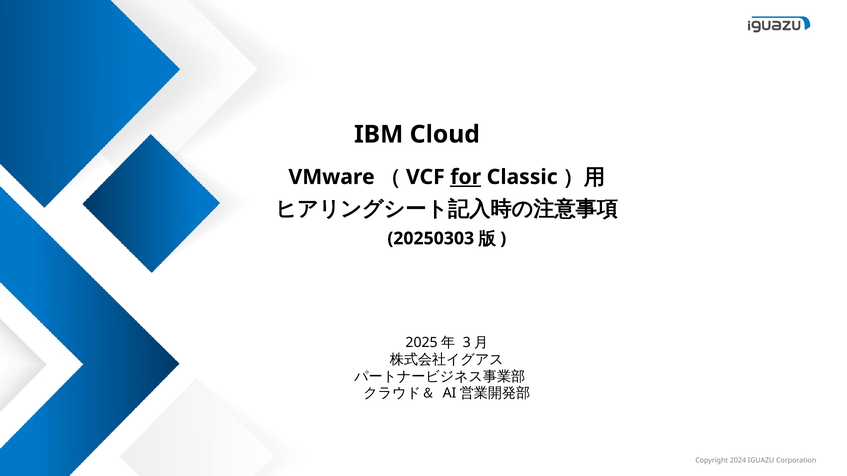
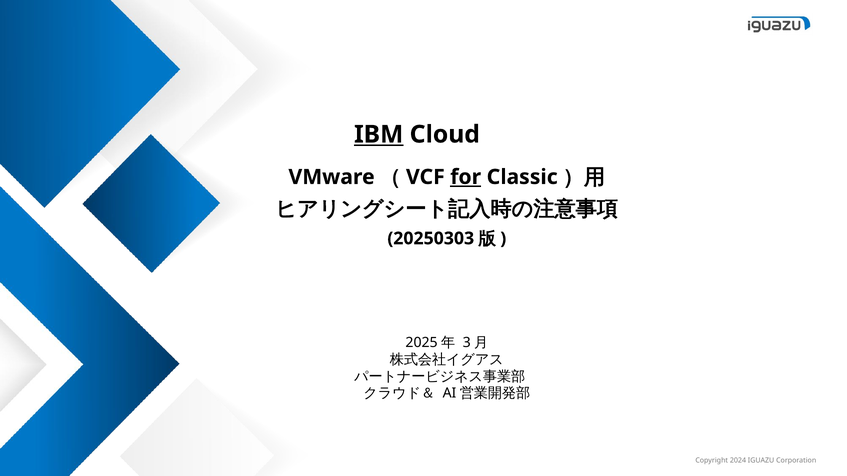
IBM underline: none -> present (379, 135)
